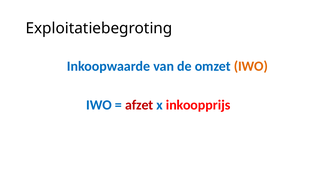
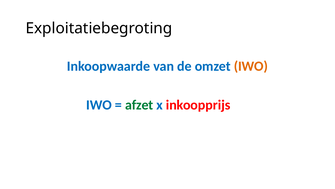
afzet colour: red -> green (139, 105)
